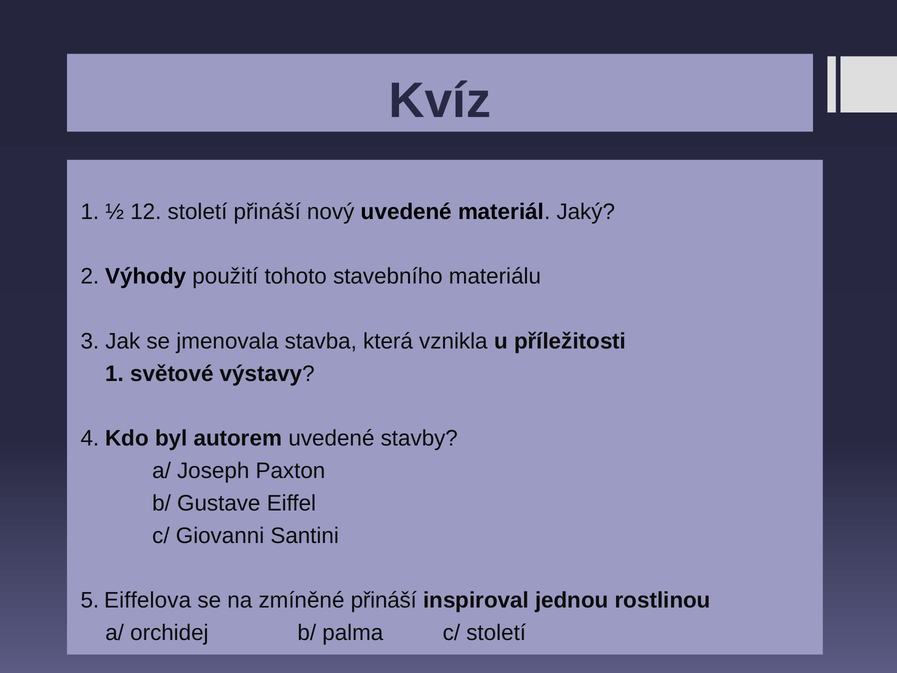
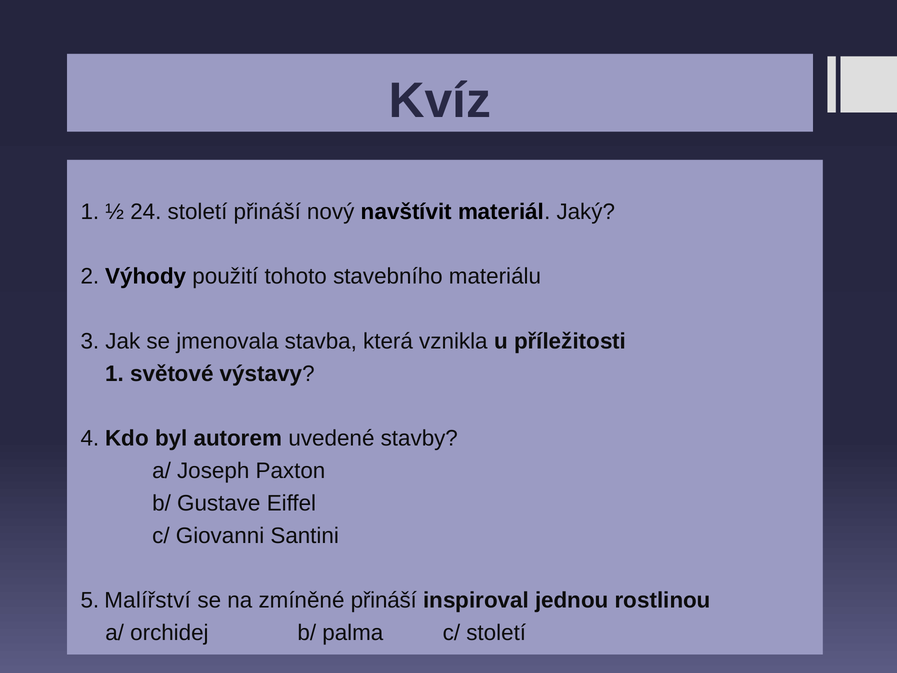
12: 12 -> 24 (146, 212)
nový uvedené: uvedené -> navštívit (406, 212)
Eiffelova: Eiffelova -> Malířství (148, 600)
